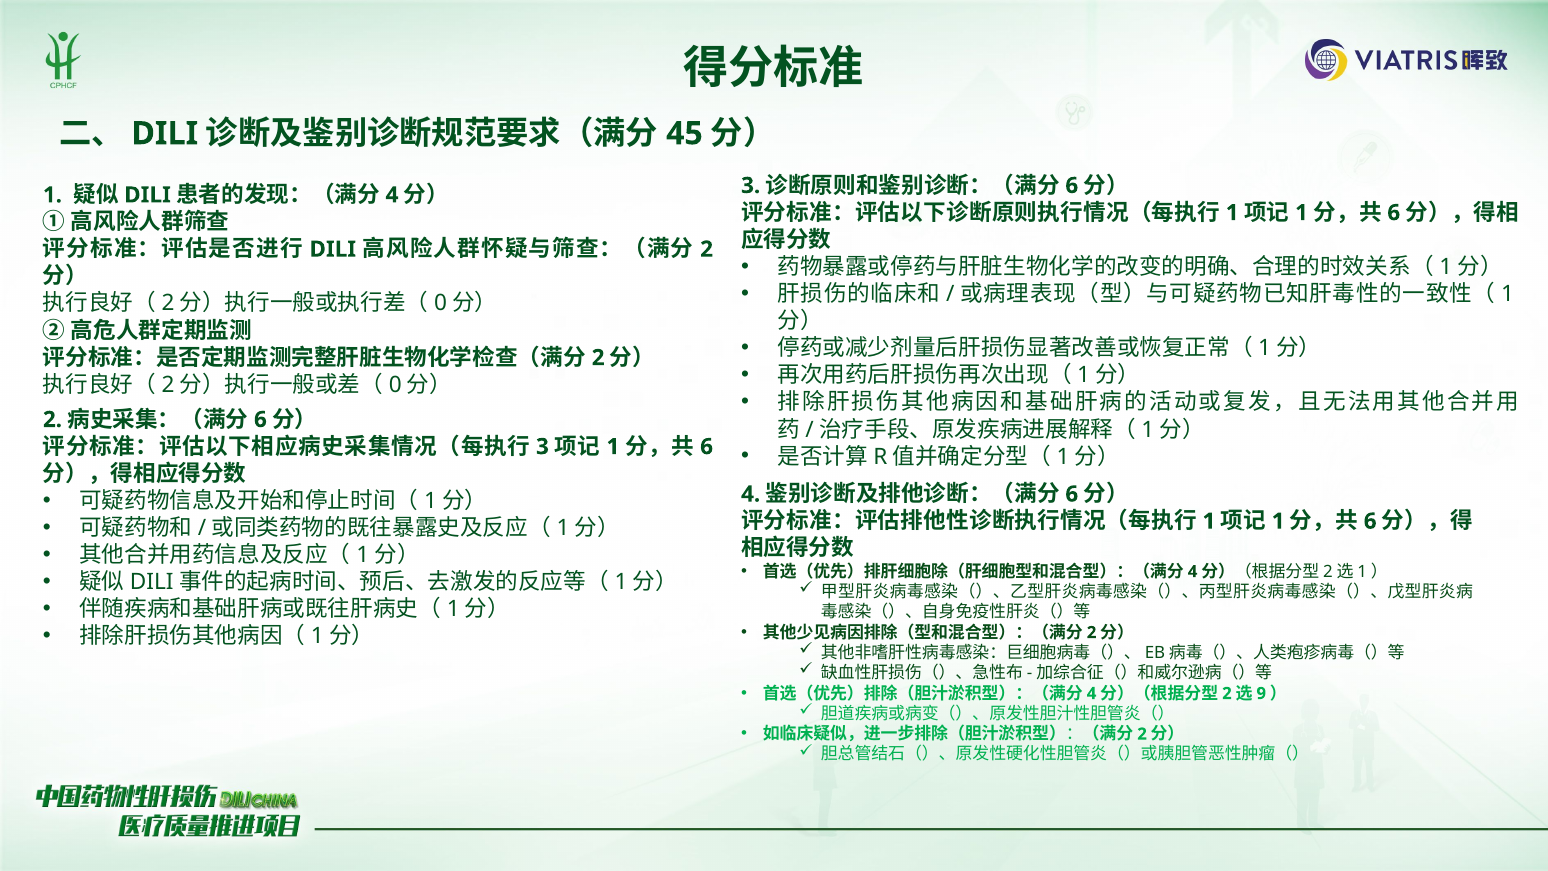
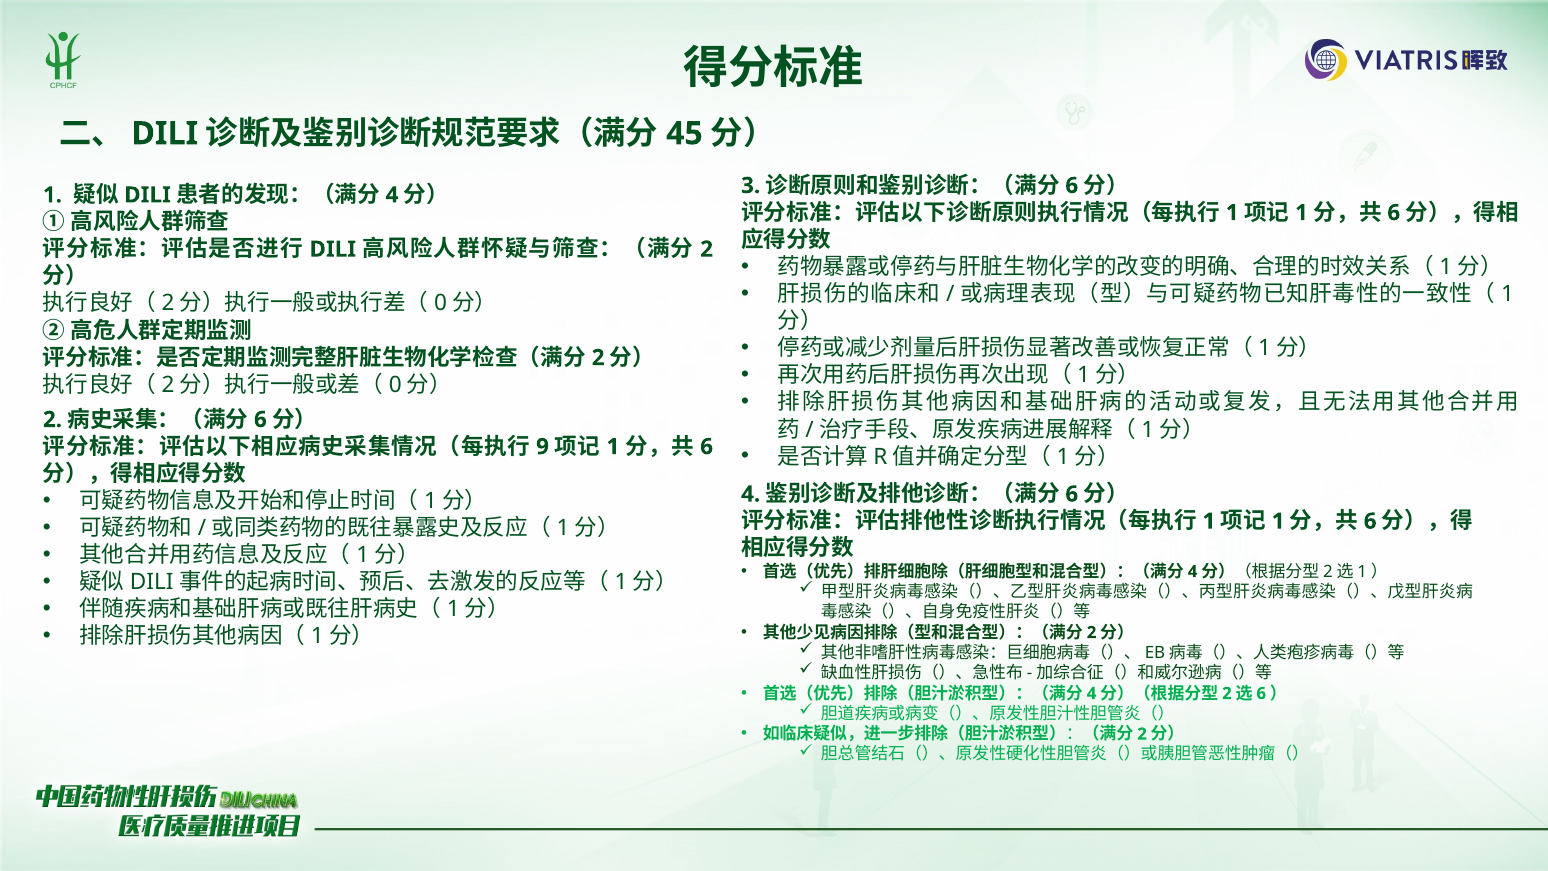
3: 3 -> 9 (542, 447)
9: 9 -> 6 (1261, 693)
